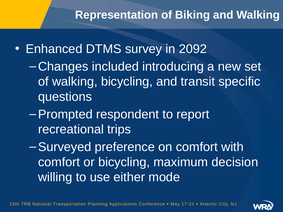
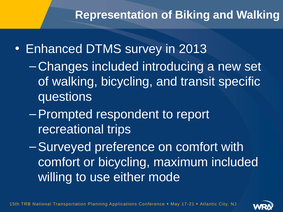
2092: 2092 -> 2013 (193, 49)
maximum decision: decision -> included (235, 162)
